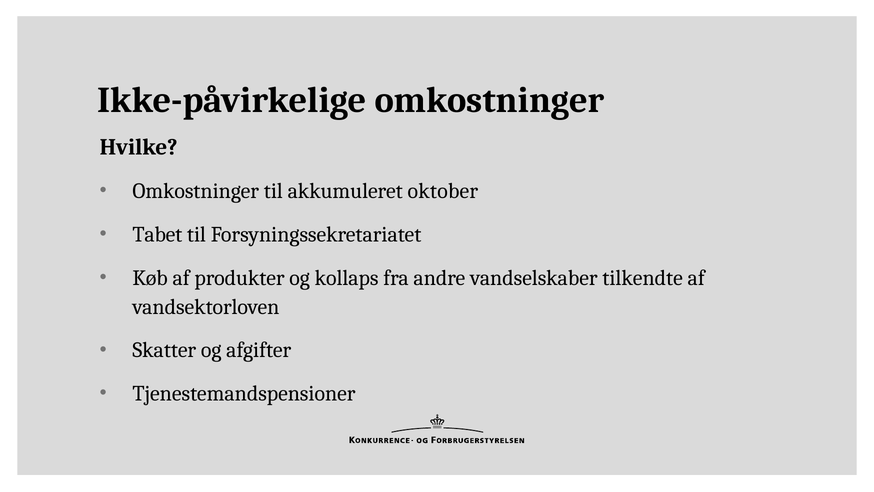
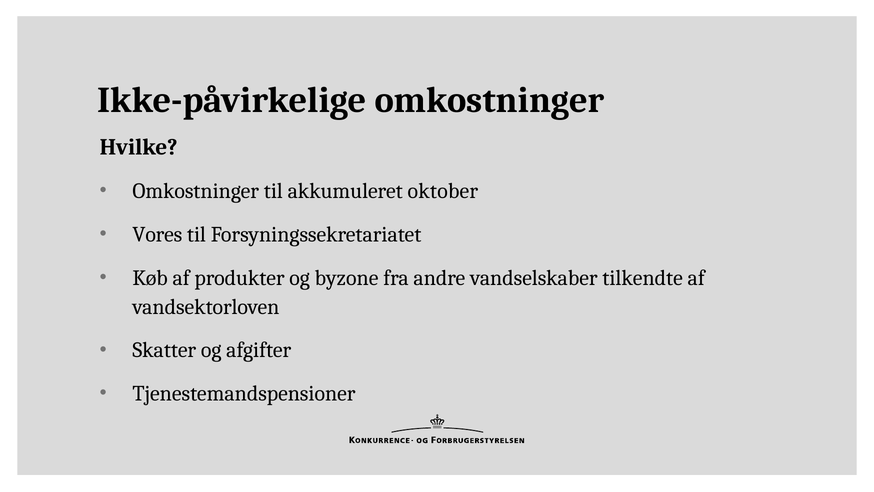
Tabet: Tabet -> Vores (157, 234)
kollaps: kollaps -> byzone (347, 278)
